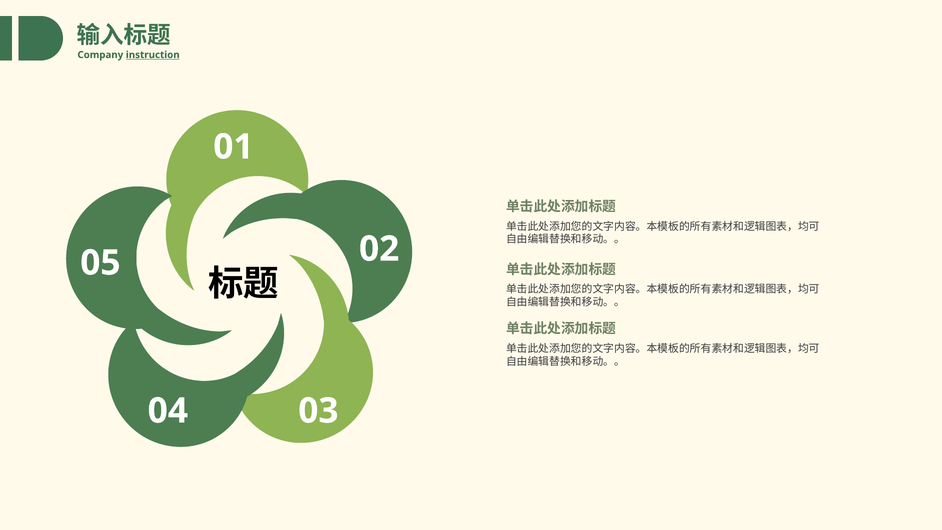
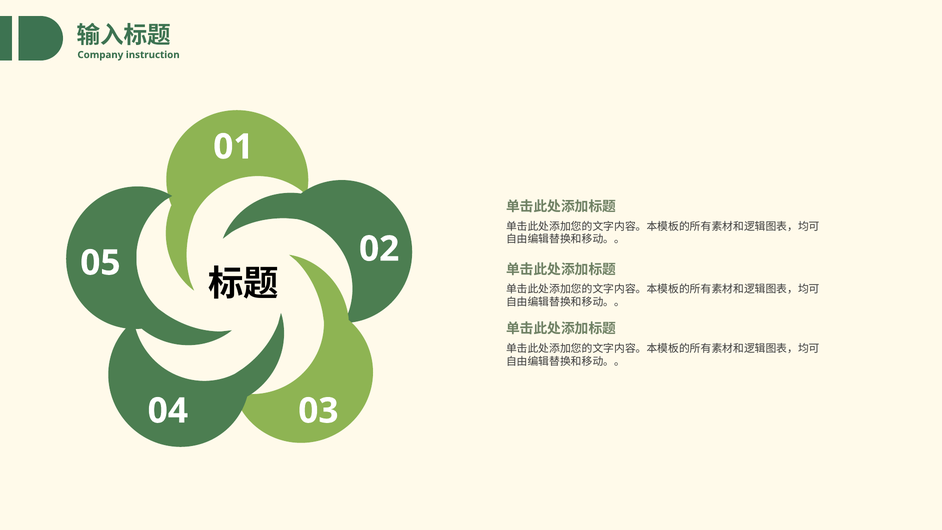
instruction underline: present -> none (153, 55)
